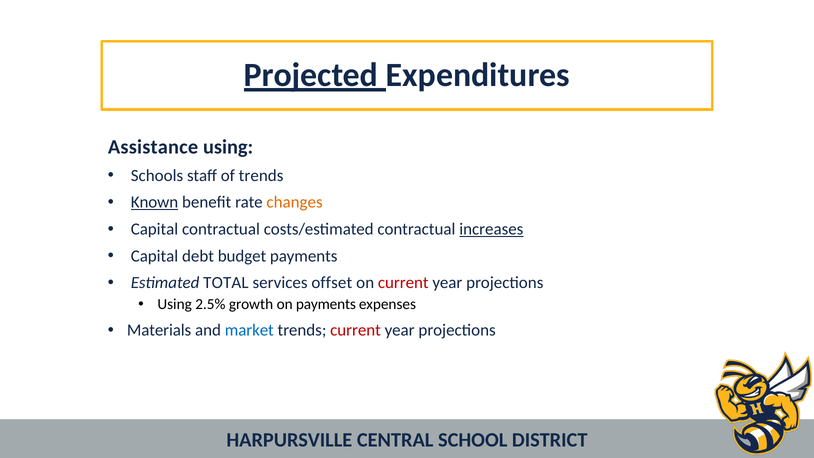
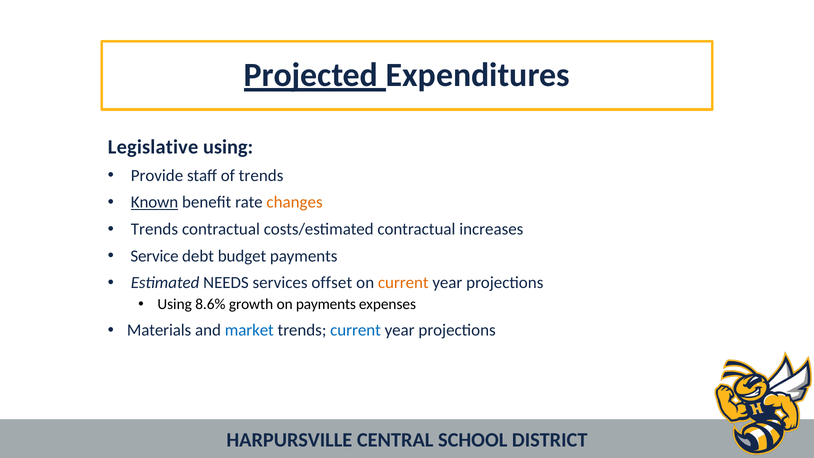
Assistance: Assistance -> Legislative (153, 147)
Schools: Schools -> Provide (157, 175)
Capital: Capital -> Trends (154, 229)
increases underline: present -> none (491, 229)
Capital: Capital -> Service (155, 256)
TOTAL: TOTAL -> NEEDS (226, 283)
current colour: red -> orange (403, 283)
2.5%: 2.5% -> 8.6% (210, 304)
current colour: red -> blue (356, 330)
